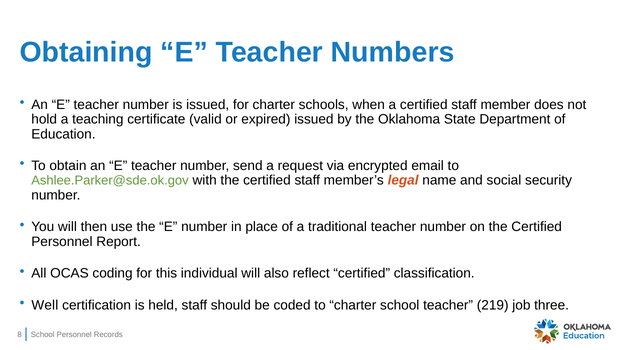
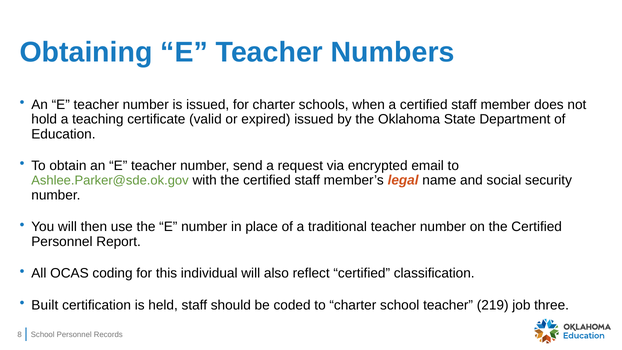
Well: Well -> Built (45, 305)
